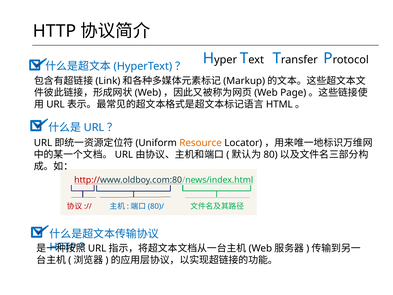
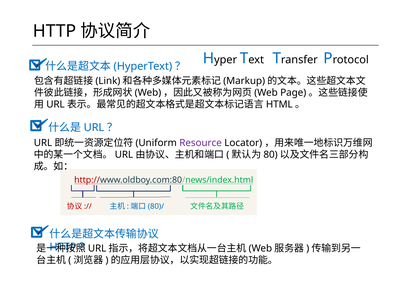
Resource colour: orange -> purple (201, 143)
